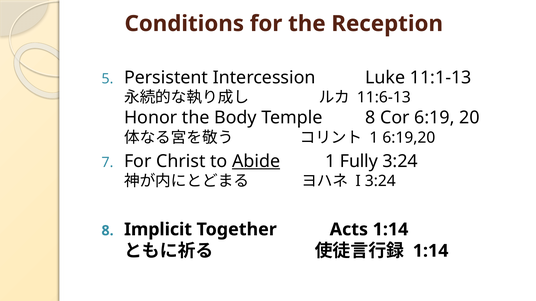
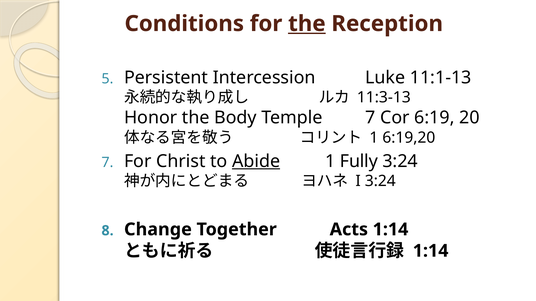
the underline: none -> present (307, 24)
11:6-13: 11:6-13 -> 11:3-13 (384, 98)
Temple 8: 8 -> 7 (370, 118)
Implicit: Implicit -> Change (158, 230)
